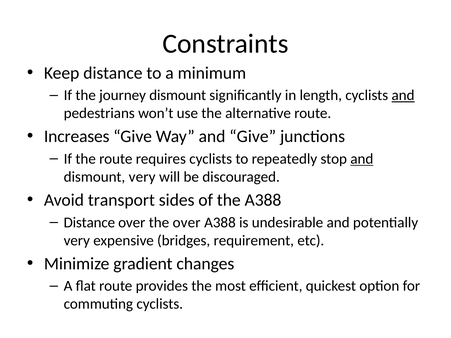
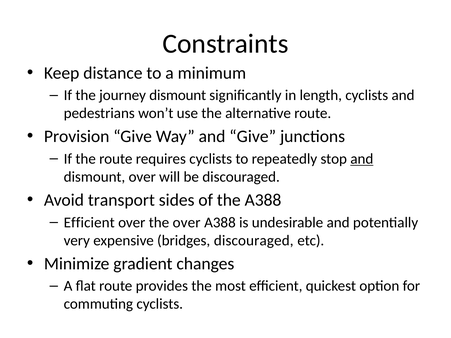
and underline: present -> none (403, 95)
Increases: Increases -> Provision (77, 137)
dismount very: very -> over (142, 177)
Distance: Distance -> Efficient (89, 223)
bridges requirement: requirement -> discouraged (254, 241)
